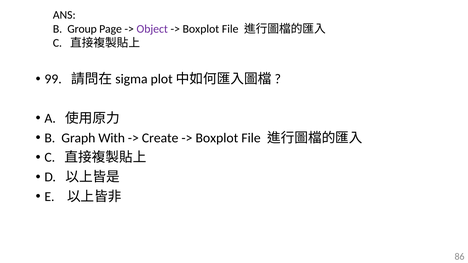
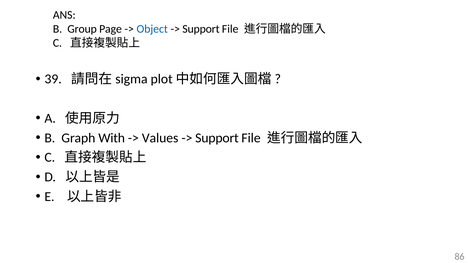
Object colour: purple -> blue (152, 29)
Boxplot: Boxplot -> Support (201, 29)
99: 99 -> 39 (53, 79)
Create: Create -> Values (160, 138)
Boxplot: Boxplot -> Support (217, 138)
